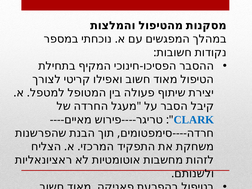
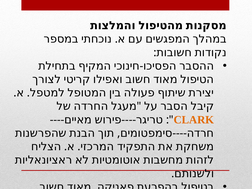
CLARK colour: blue -> orange (194, 120)
